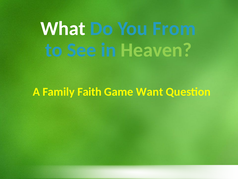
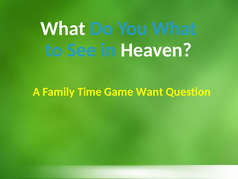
You From: From -> What (174, 28)
Heaven colour: light green -> white (156, 50)
Faith: Faith -> Time (89, 92)
